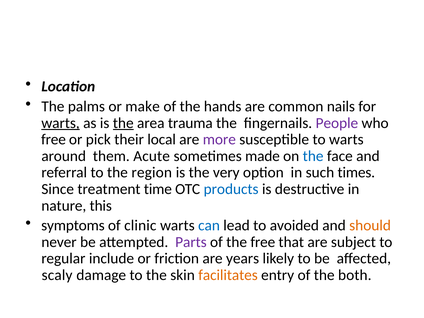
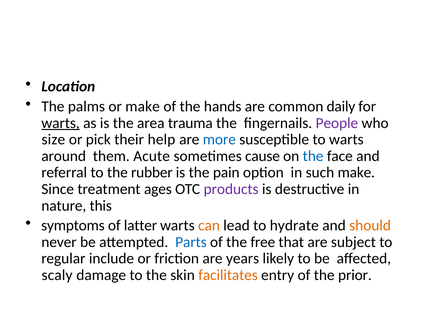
nails: nails -> daily (341, 106)
the underline: present -> none (123, 123)
free: free -> size (53, 140)
local: local -> help (161, 140)
more colour: purple -> blue (219, 140)
made: made -> cause (262, 156)
region: region -> rubber (152, 173)
very: very -> pain (226, 173)
such times: times -> make (356, 173)
time: time -> ages (158, 189)
products colour: blue -> purple (231, 189)
clinic: clinic -> latter (140, 226)
can colour: blue -> orange (209, 226)
avoided: avoided -> hydrate (294, 226)
Parts colour: purple -> blue (191, 242)
both: both -> prior (355, 275)
